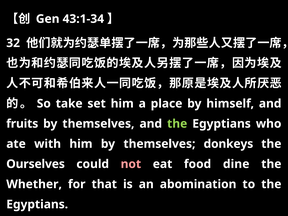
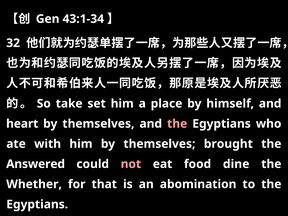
fruits: fruits -> heart (22, 124)
the colour: light green -> pink (177, 124)
donkeys: donkeys -> brought (228, 144)
Ourselves: Ourselves -> Answered (36, 164)
